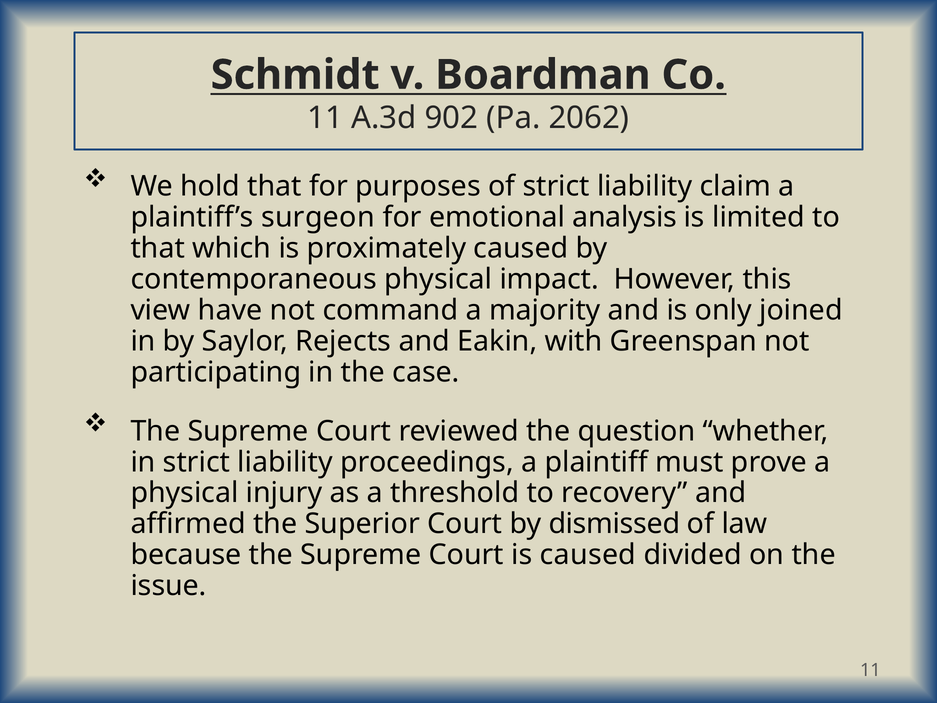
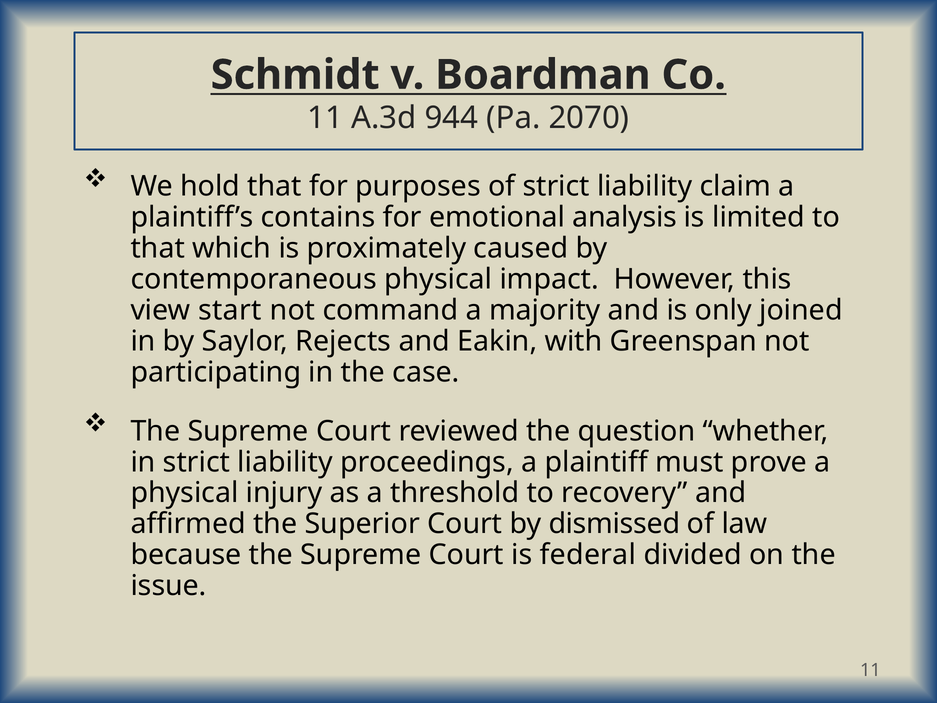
902: 902 -> 944 (451, 118)
2062: 2062 -> 2070 (589, 118)
surgeon: surgeon -> contains (318, 217)
have: have -> start (230, 310)
is caused: caused -> federal (588, 555)
